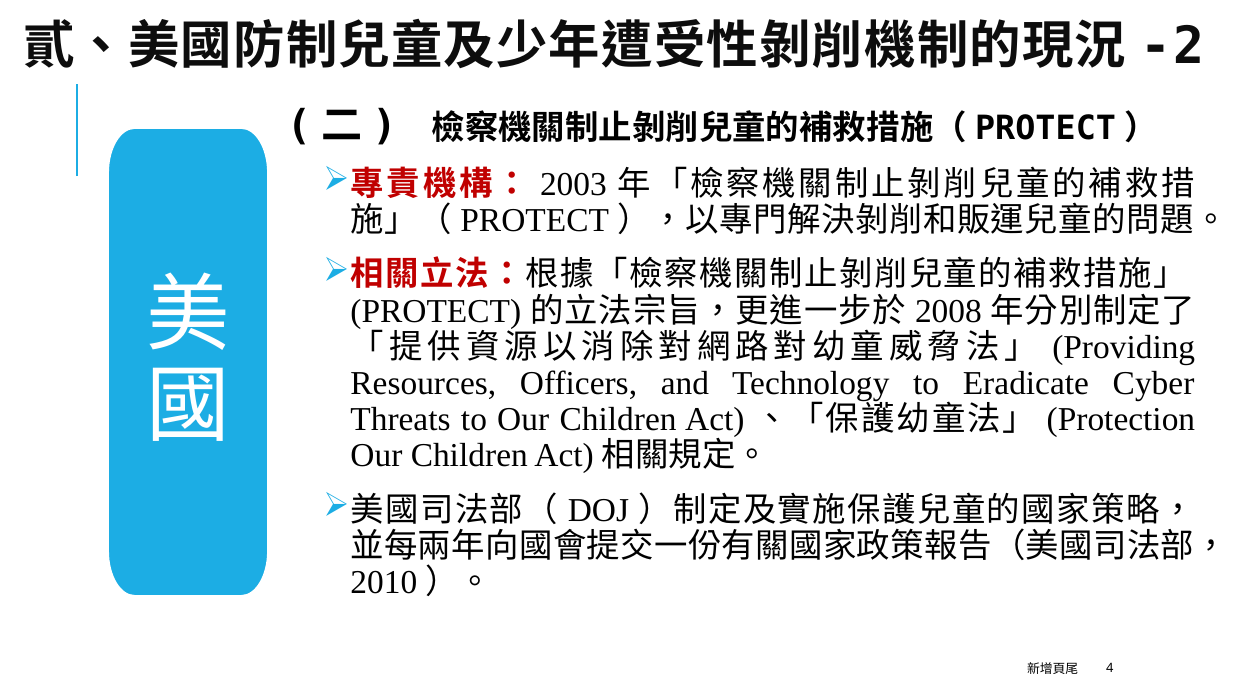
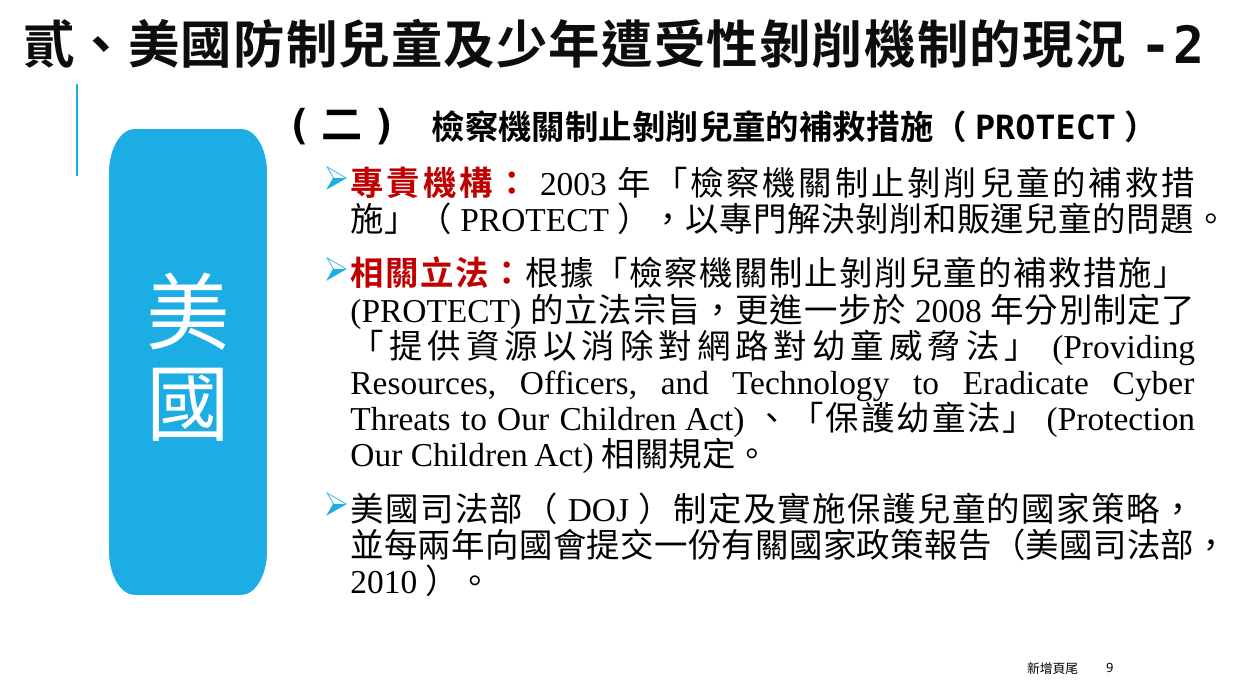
4: 4 -> 9 (1110, 669)
